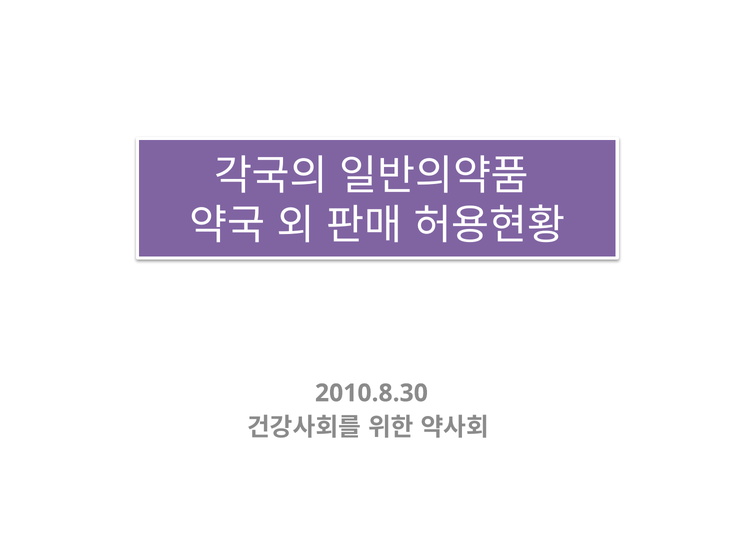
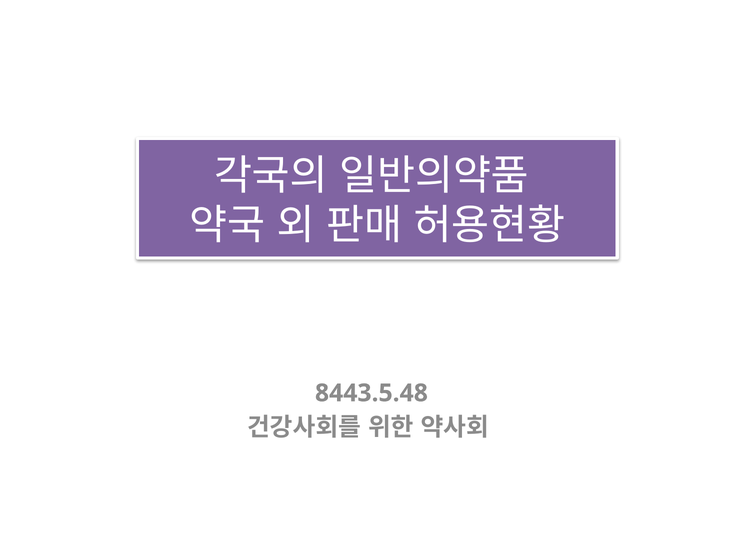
2010.8.30: 2010.8.30 -> 8443.5.48 (371, 393)
